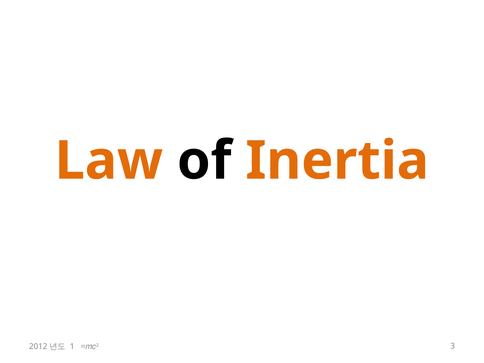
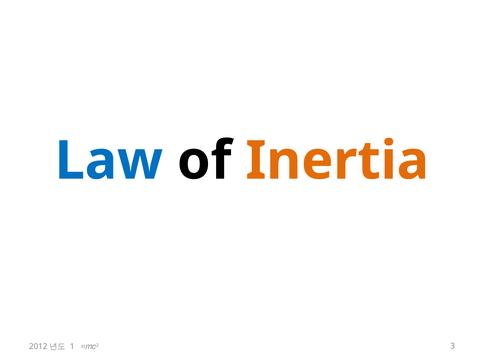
Law colour: orange -> blue (109, 161)
